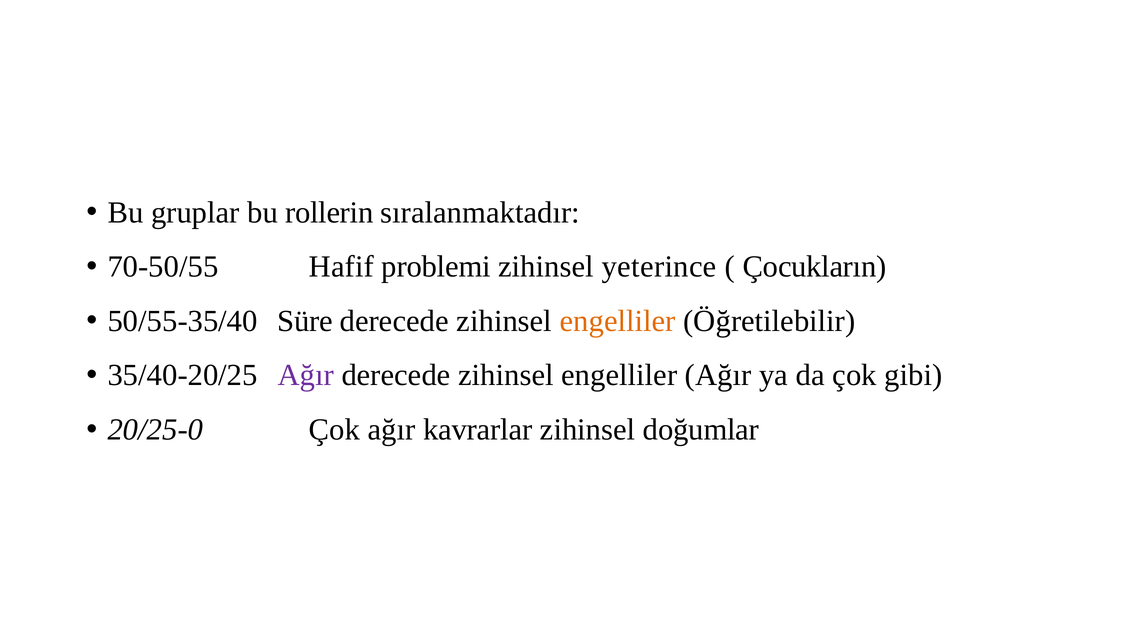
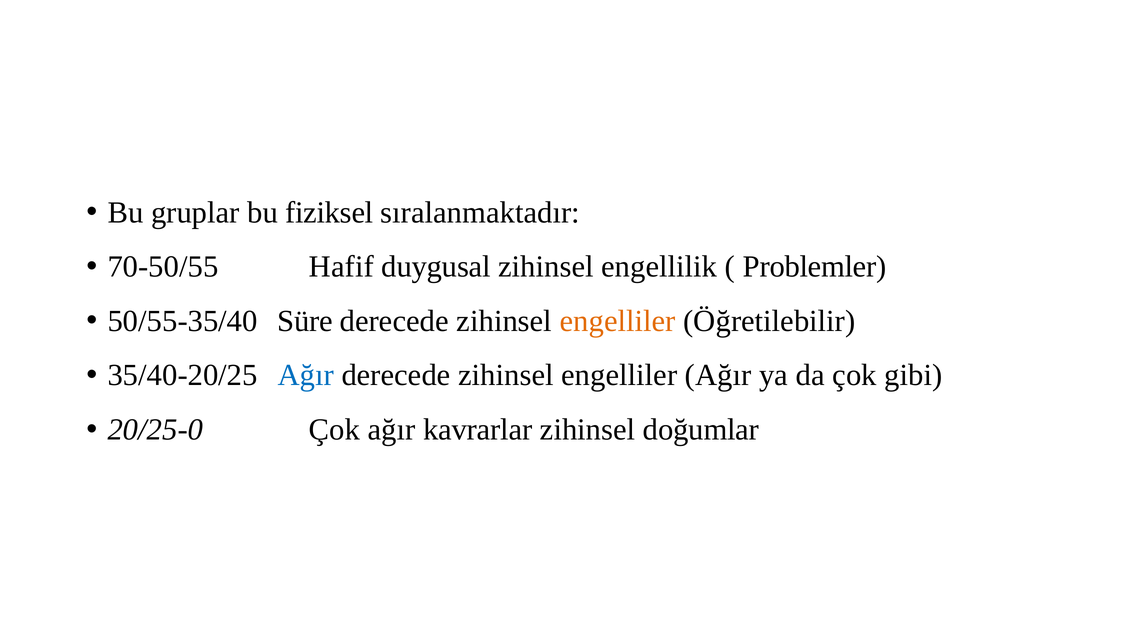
rollerin: rollerin -> fiziksel (329, 213)
problemi: problemi -> duygusal (436, 267)
yeterince: yeterince -> engellilik (659, 267)
Çocukların: Çocukların -> Problemler (815, 267)
Ağır colour: purple -> blue (306, 375)
